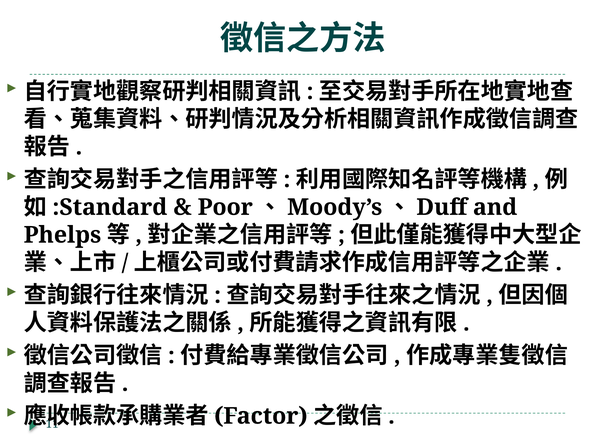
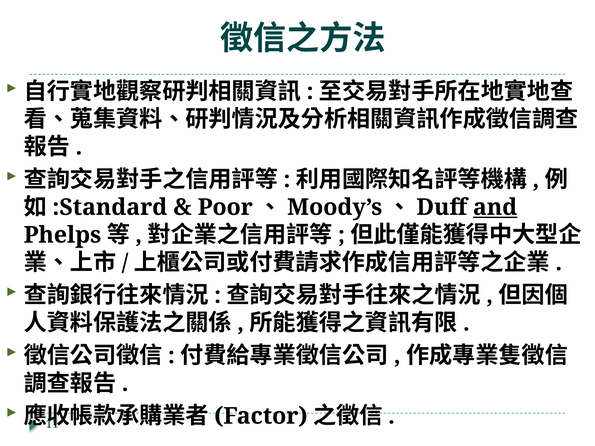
and underline: none -> present (495, 207)
